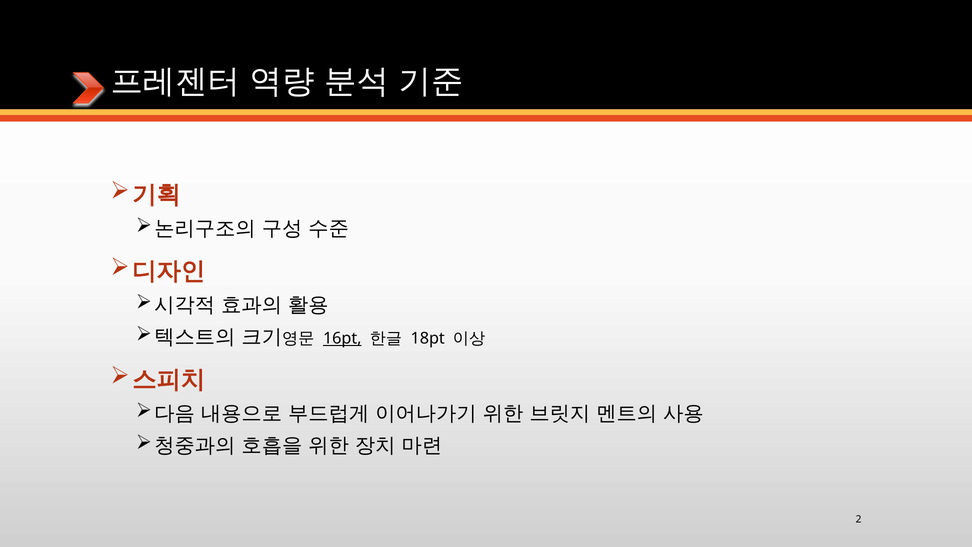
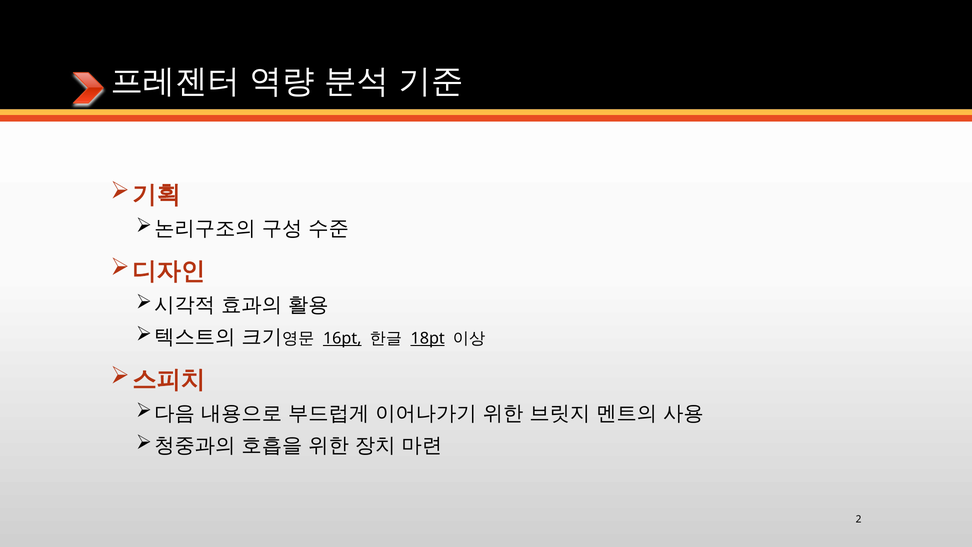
18pt underline: none -> present (428, 338)
